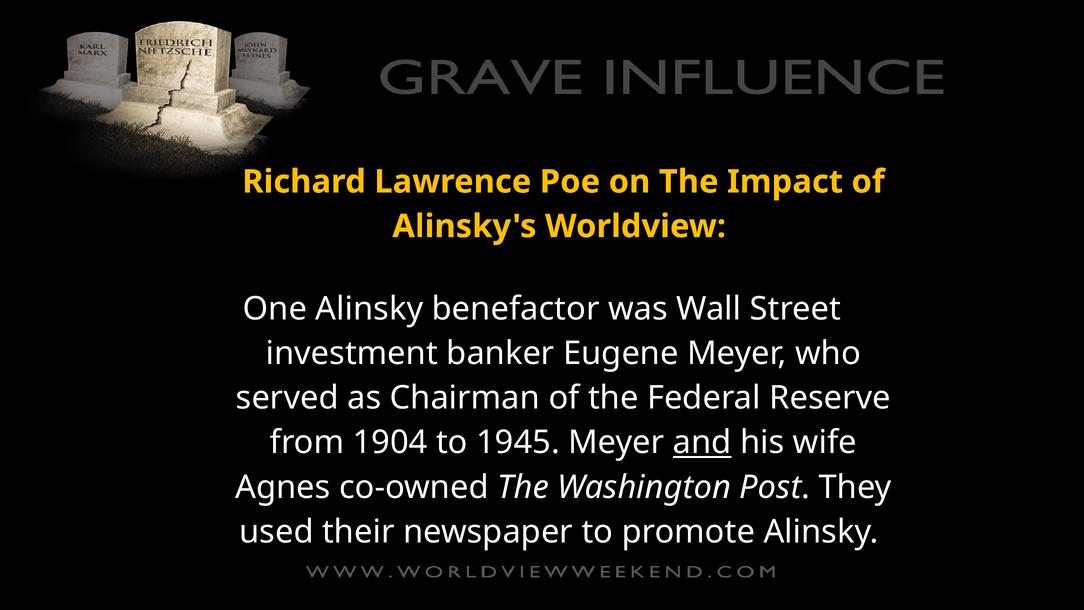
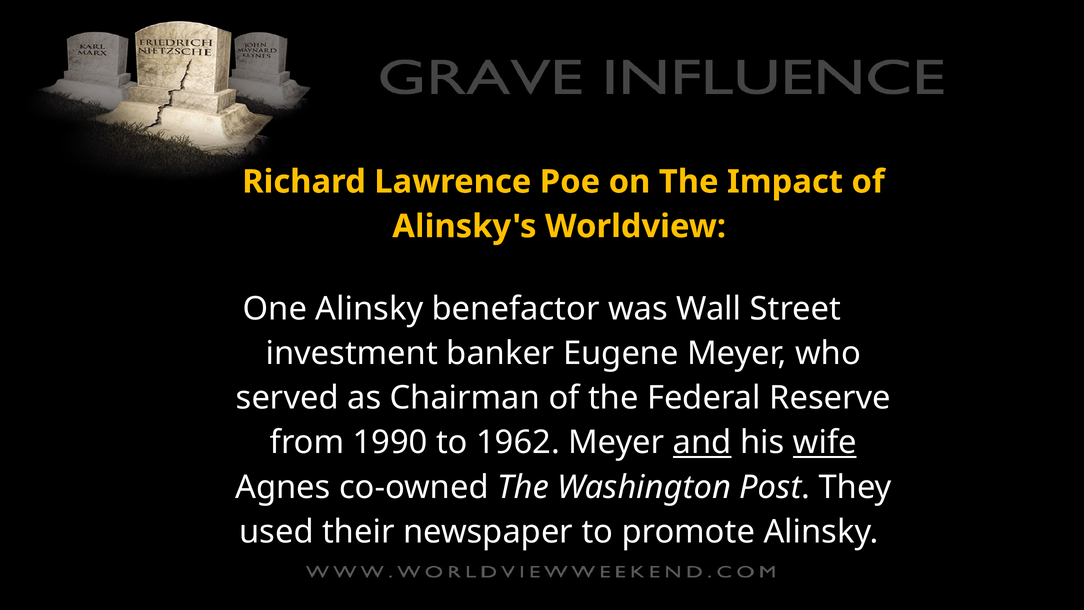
1904: 1904 -> 1990 (390, 443)
1945: 1945 -> 1962 (518, 443)
wife underline: none -> present (825, 443)
